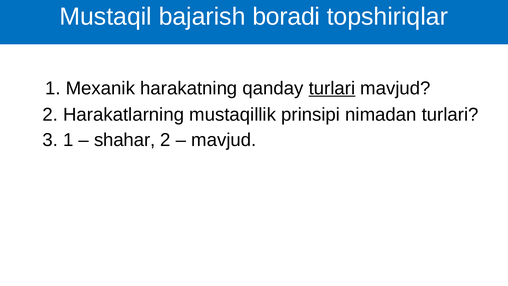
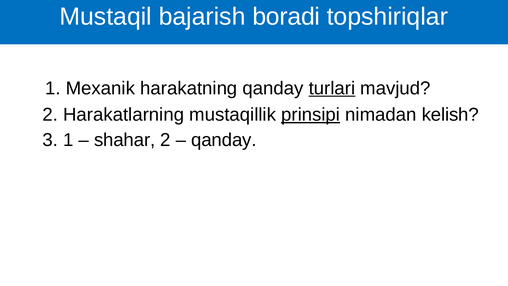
prinsipi underline: none -> present (311, 115)
nimadan turlari: turlari -> kelish (450, 115)
mavjud: mavjud -> qanday (224, 140)
